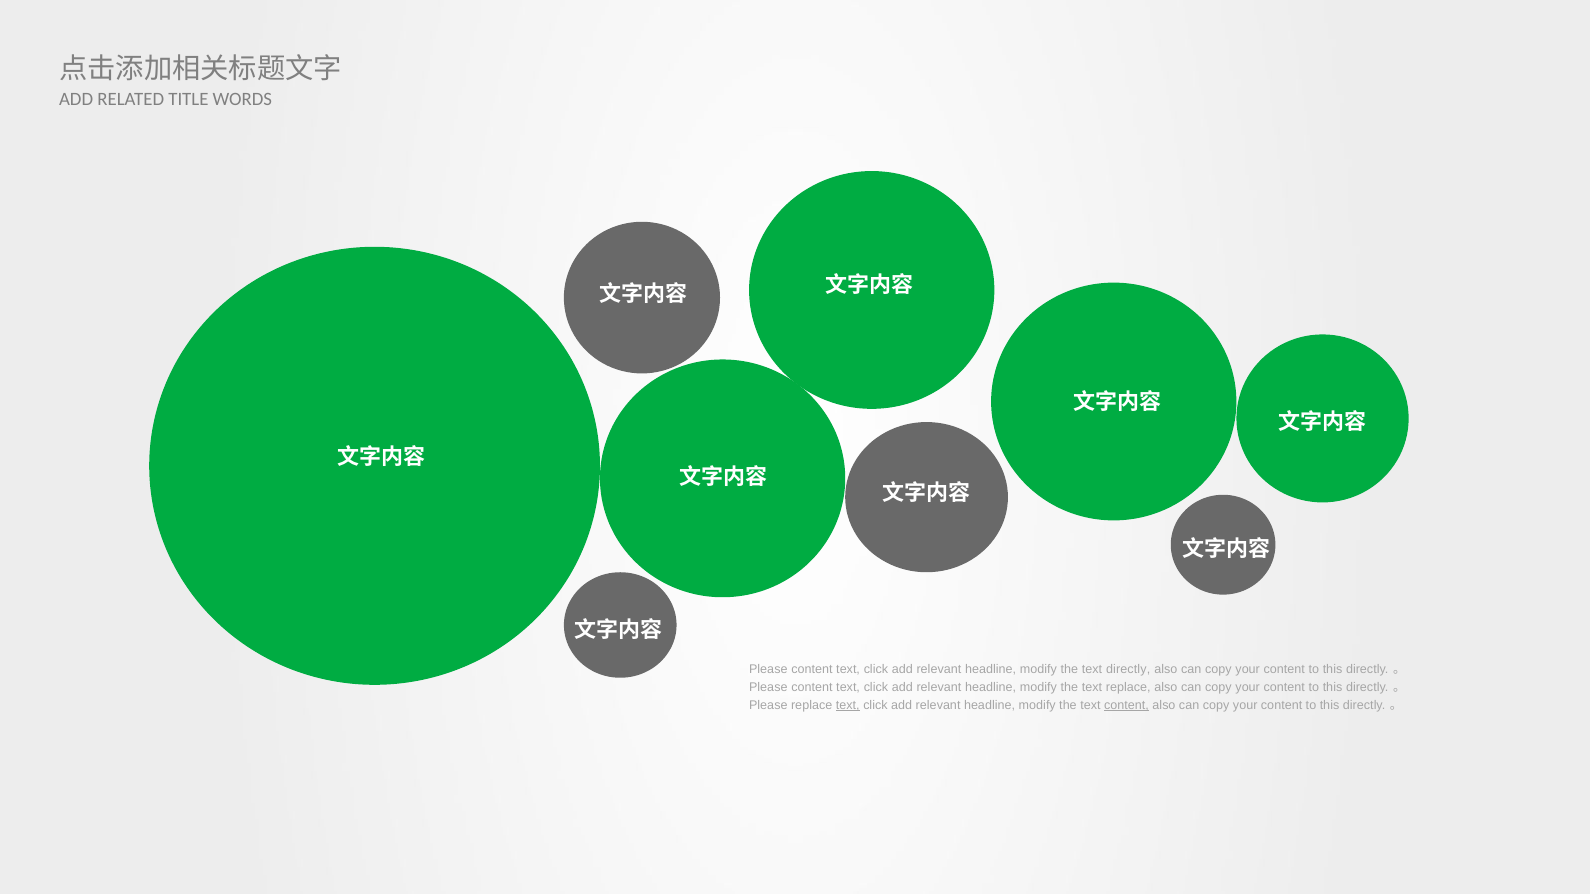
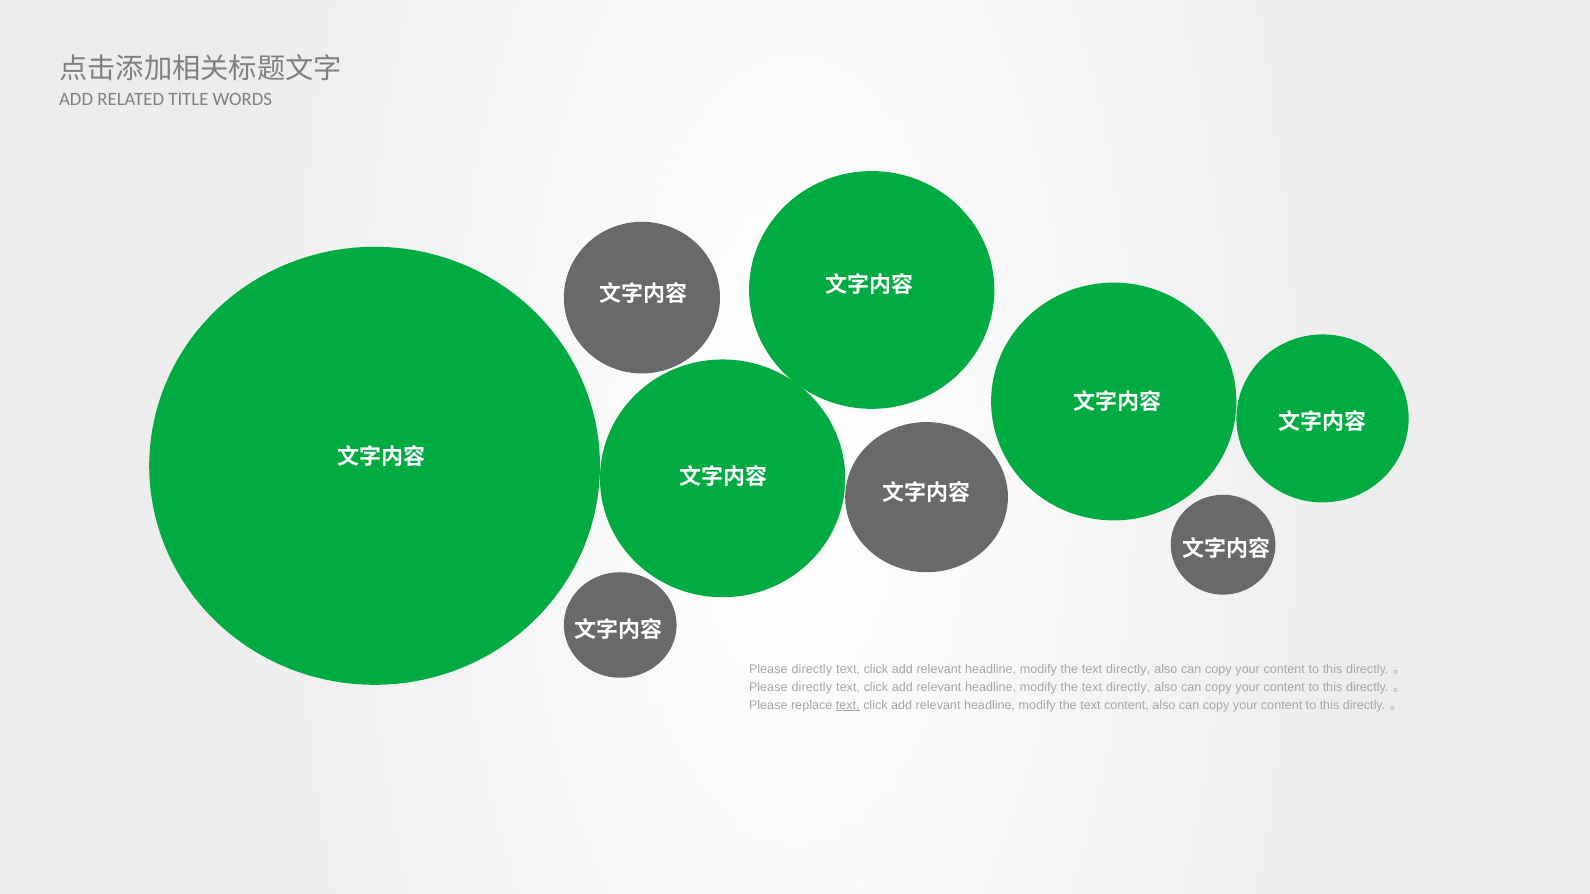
content: content -> directly (812, 669)
content: content -> directly (812, 687)
replace: replace -> directly (1128, 687)
content underline: present -> none (1126, 705)
